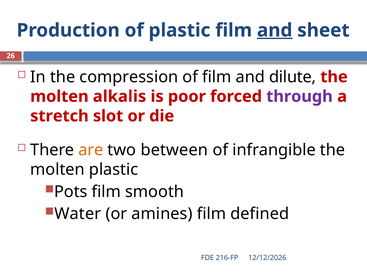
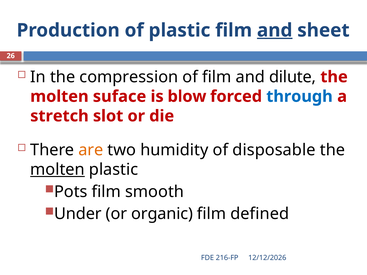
alkalis: alkalis -> suface (120, 97)
poor: poor -> blow (187, 97)
through colour: purple -> blue (300, 97)
between: between -> humidity (174, 150)
infrangible: infrangible -> disposable (274, 150)
molten underline: none -> present (57, 170)
Water: Water -> Under (78, 214)
amines: amines -> organic (162, 214)
